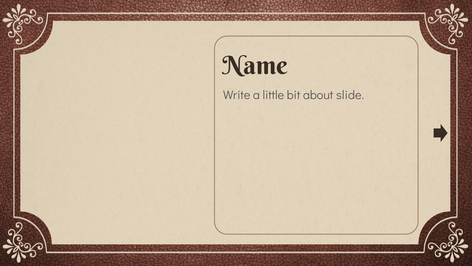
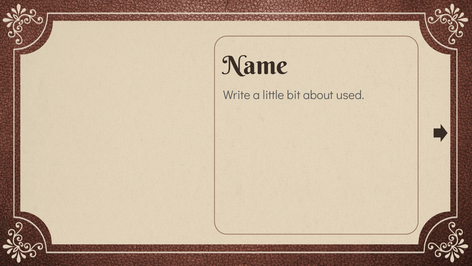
slide: slide -> used (350, 95)
